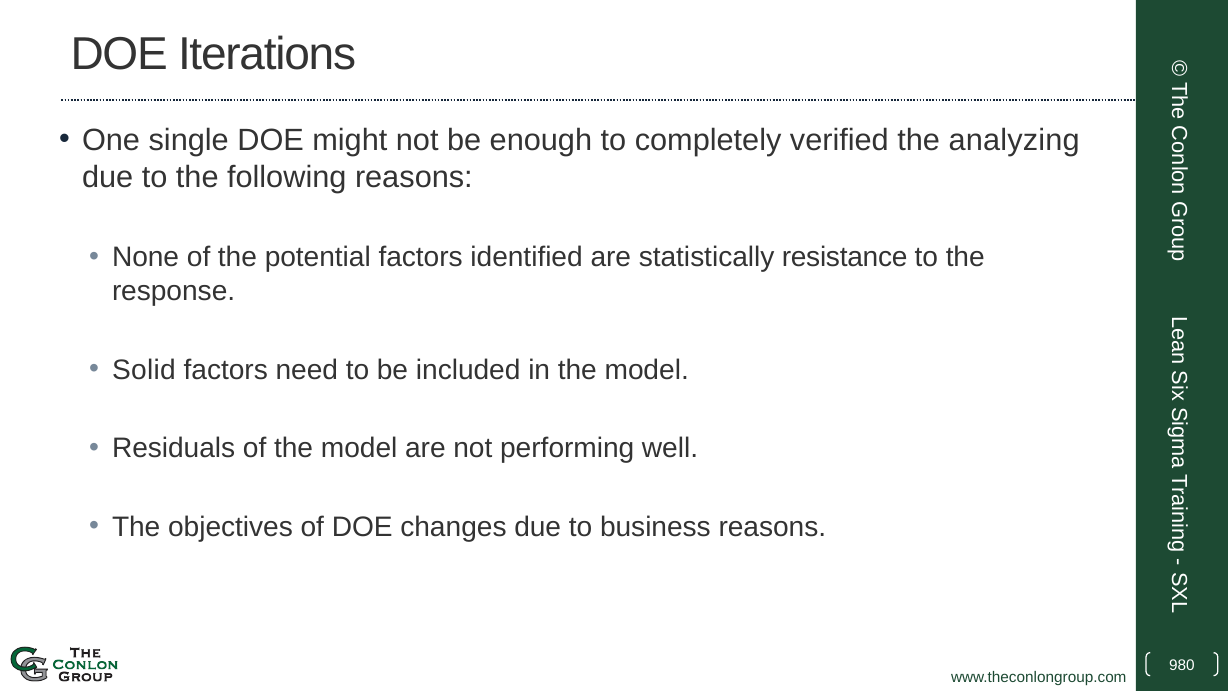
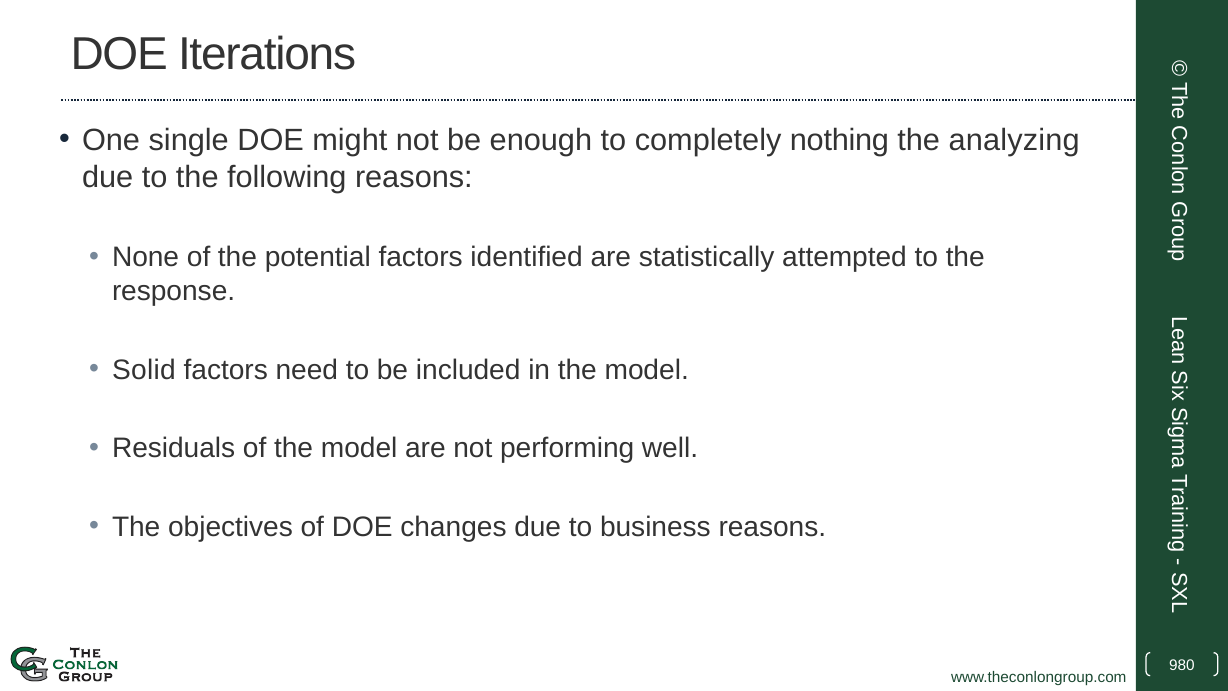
verified: verified -> nothing (839, 140)
resistance: resistance -> attempted (844, 257)
